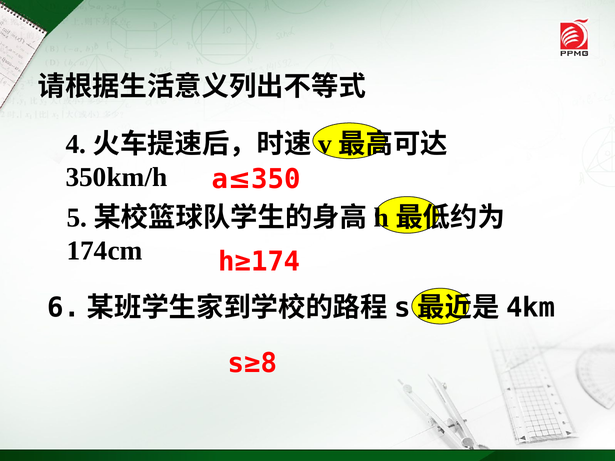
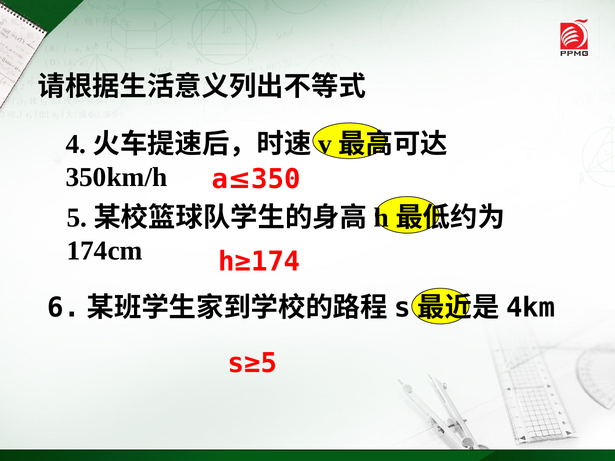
s≥8: s≥8 -> s≥5 (252, 364)
